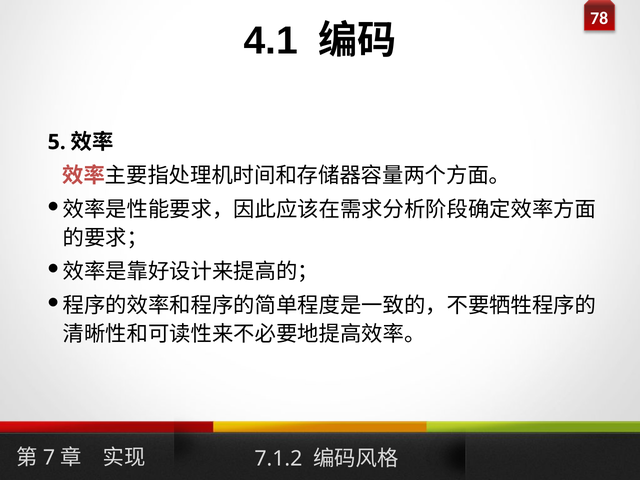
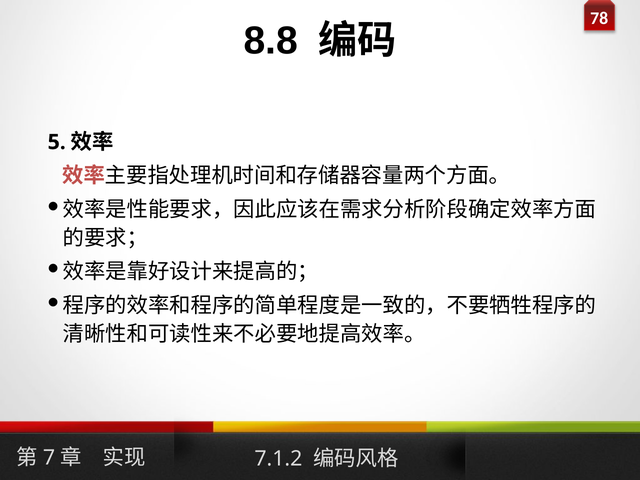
4.1: 4.1 -> 8.8 (271, 41)
